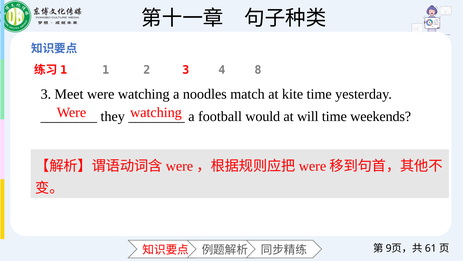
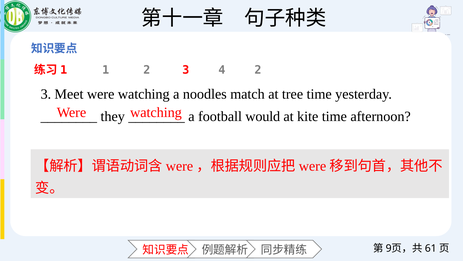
4 8: 8 -> 2 (258, 70)
kite: kite -> tree (293, 94)
will: will -> kite (308, 116)
weekends: weekends -> afternoon (381, 116)
